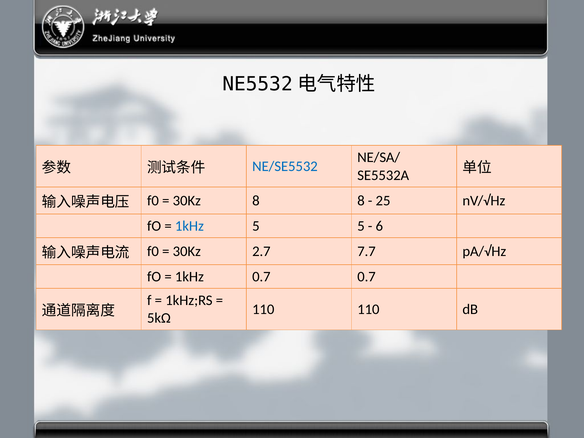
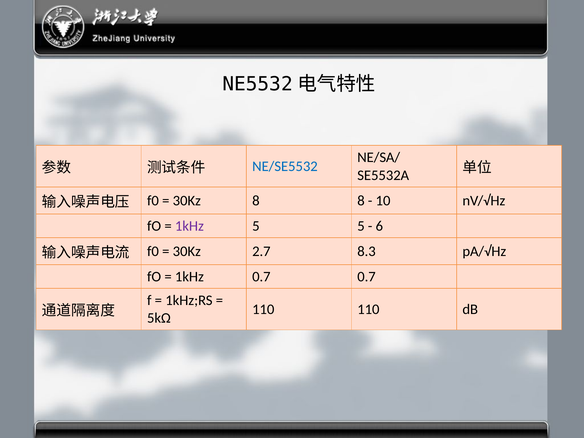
25: 25 -> 10 (383, 201)
1kHz colour: blue -> purple (189, 226)
7.7: 7.7 -> 8.3 (366, 251)
